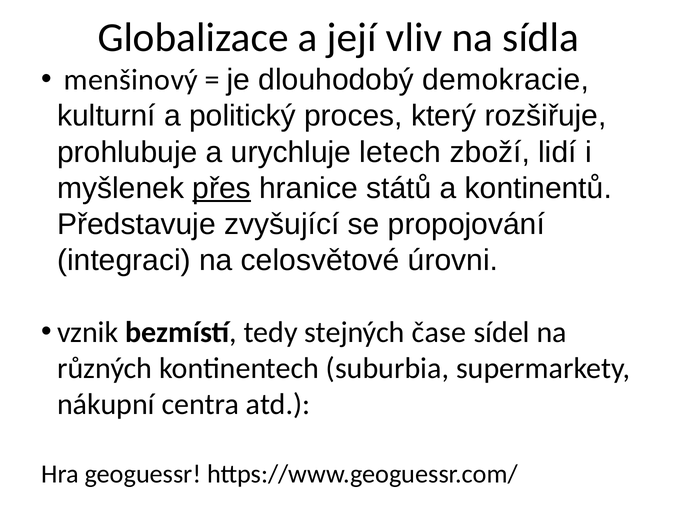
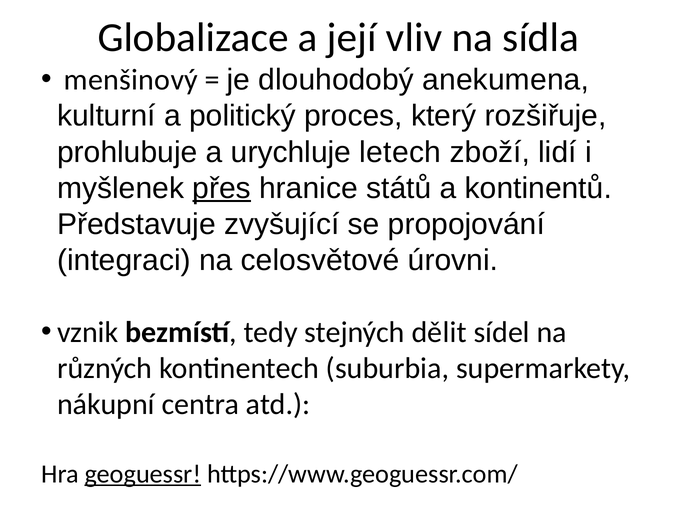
demokracie: demokracie -> anekumena (506, 80)
čase: čase -> dělit (439, 332)
geoguessr underline: none -> present (143, 474)
